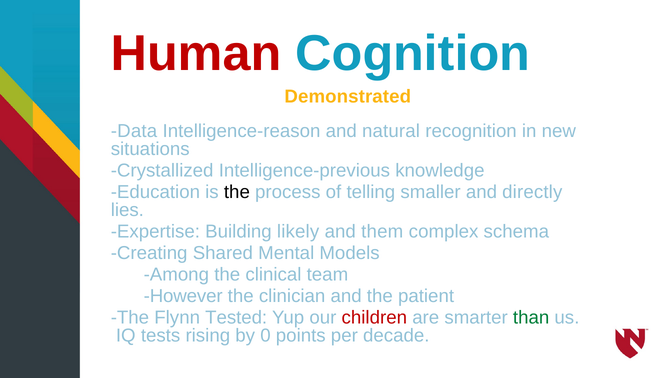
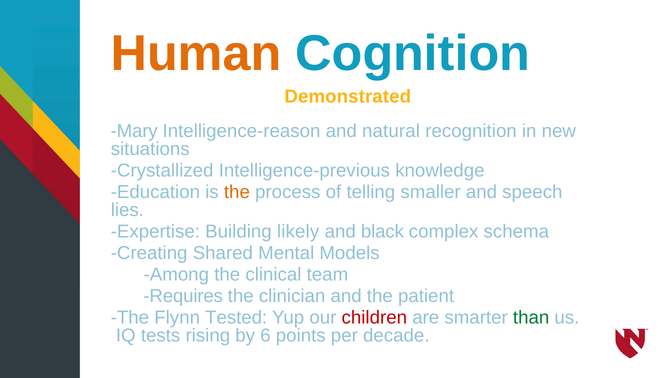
Human colour: red -> orange (196, 54)
Data: Data -> Mary (134, 131)
the colour: black -> orange (237, 192)
directly: directly -> speech (532, 192)
them: them -> black (382, 232)
However: However -> Requires (183, 296)
0: 0 -> 6 (265, 336)
